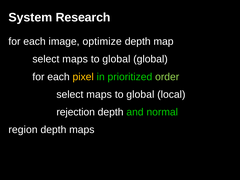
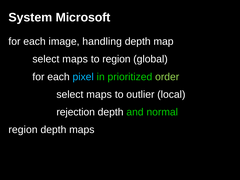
Research: Research -> Microsoft (83, 17)
optimize: optimize -> handling (102, 42)
global: global -> region (116, 59)
pixel colour: yellow -> light blue (83, 77)
global: global -> outlier (140, 94)
